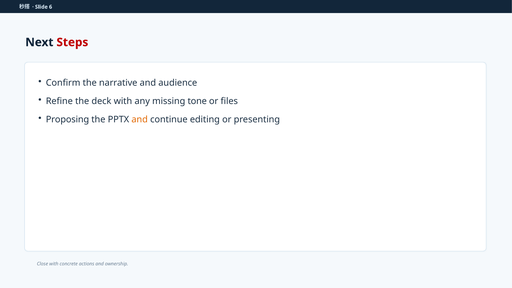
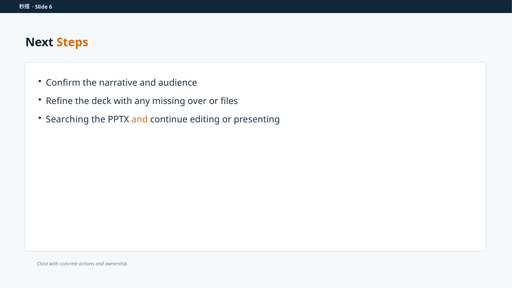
Steps colour: red -> orange (72, 42)
tone: tone -> over (197, 101)
Proposing: Proposing -> Searching (67, 120)
